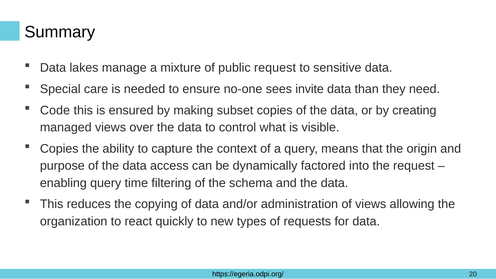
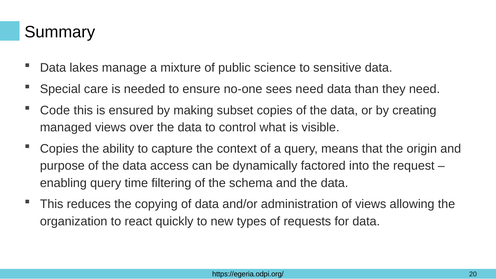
public request: request -> science (275, 68)
sees invite: invite -> need (309, 89)
